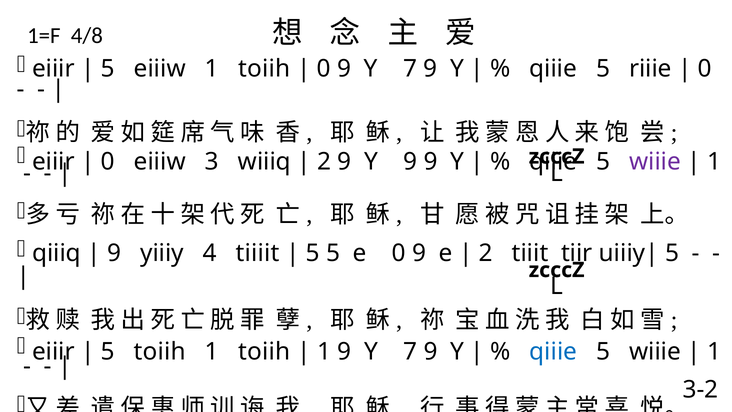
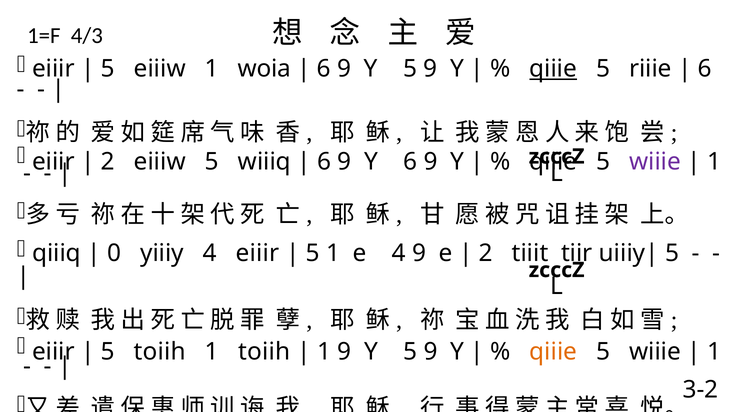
4/8: 4/8 -> 4/3 (87, 36)
eiiiw 1 toiih: toiih -> woia (264, 69)
0: 0 -> 6 (324, 69)
7: 7 -> 5 (410, 69)
qiiie underline: none -> present (553, 69)
0: 0 -> 6 (705, 69)
0: 0 -> 2 (108, 161)
eiiiw 3: 3 -> 5 (212, 161)
2: 2 -> 6 (324, 161)
Y 9: 9 -> 6 (410, 161)
9: 9 -> 0 (114, 253)
4 tiiiit: tiiiit -> eiiir (258, 253)
5 5: 5 -> 1 (333, 253)
e 0: 0 -> 4 (399, 253)
1 9 Y 7: 7 -> 5 (410, 351)
qiiie colour: blue -> orange (553, 351)
